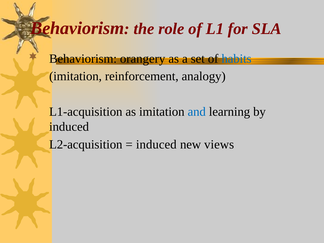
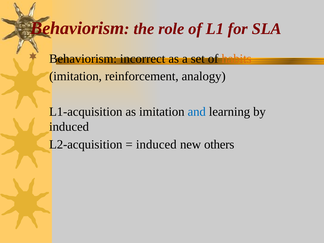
orangery: orangery -> incorrect (143, 59)
habits colour: blue -> orange (237, 59)
views: views -> others (219, 144)
